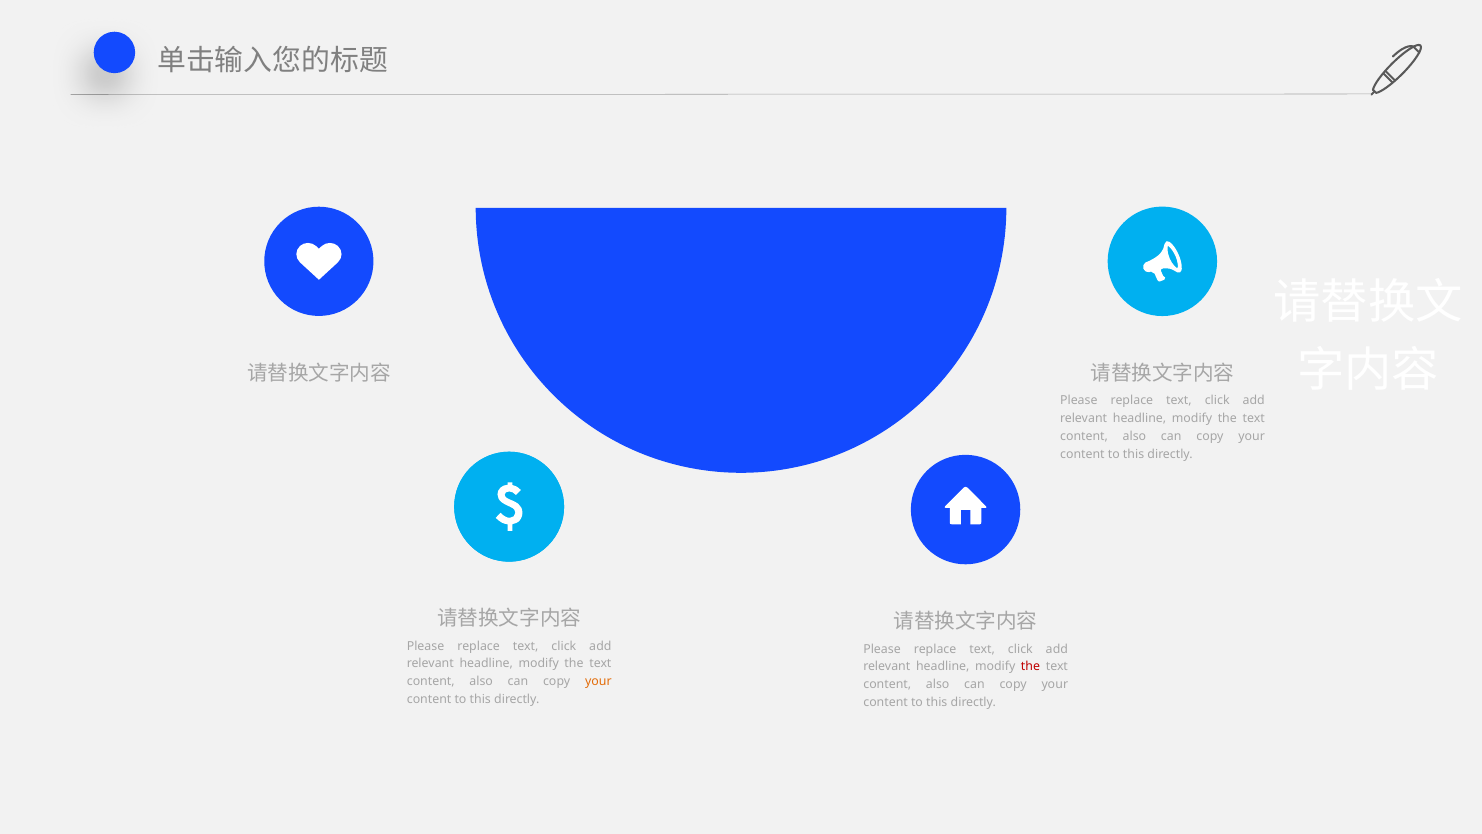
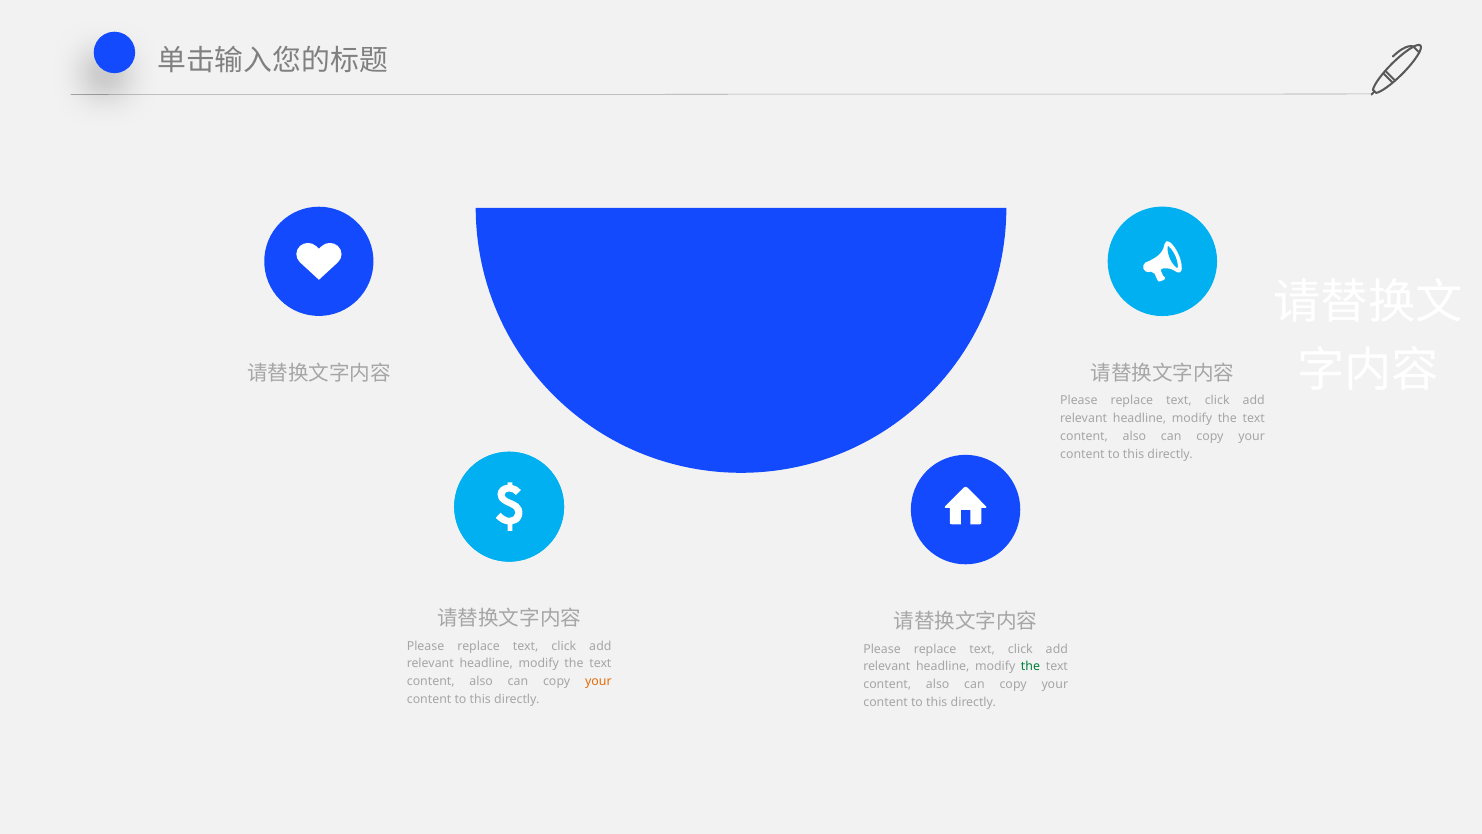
the colour: red -> green (1031, 667)
